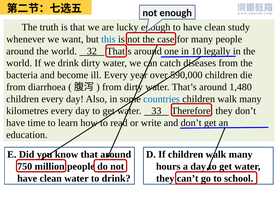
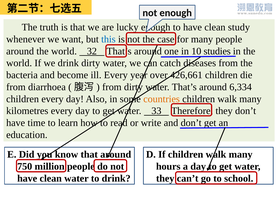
legally: legally -> studies (217, 51)
590,000: 590,000 -> 426,661 (186, 75)
1,480: 1,480 -> 6,334 (241, 87)
countries colour: blue -> orange (162, 99)
